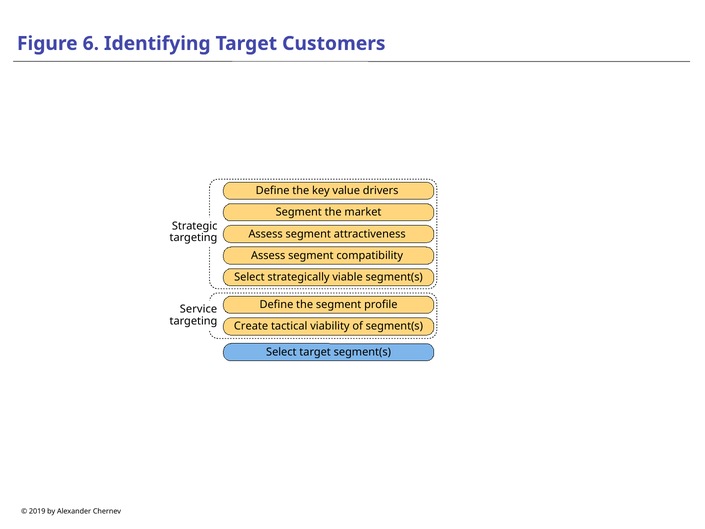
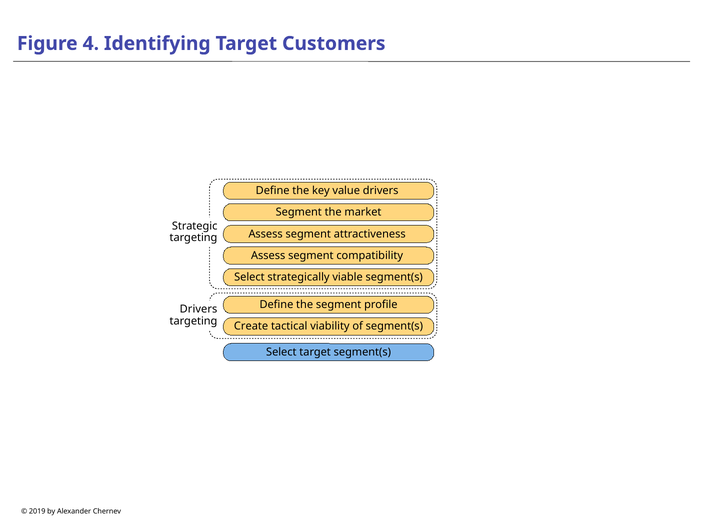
6: 6 -> 4 (91, 44)
Service: Service -> Drivers (199, 309)
